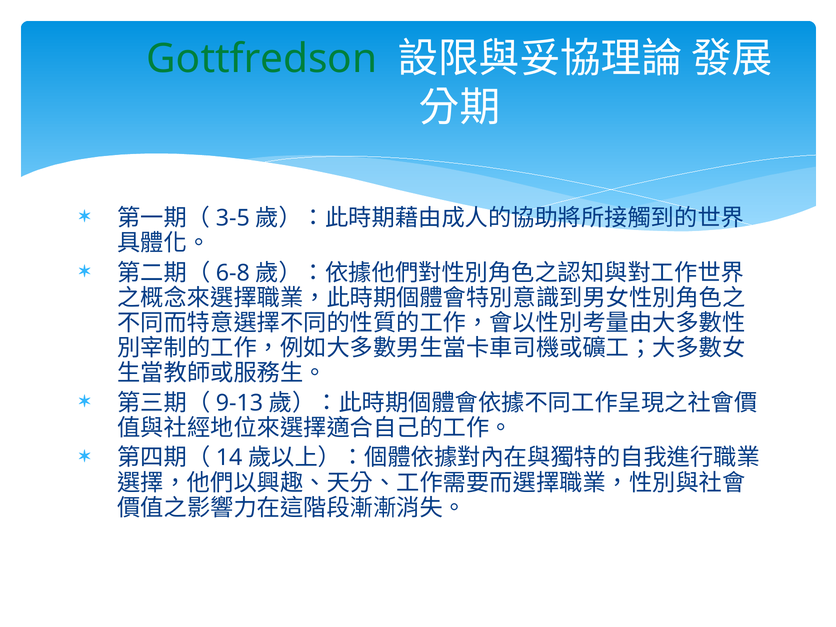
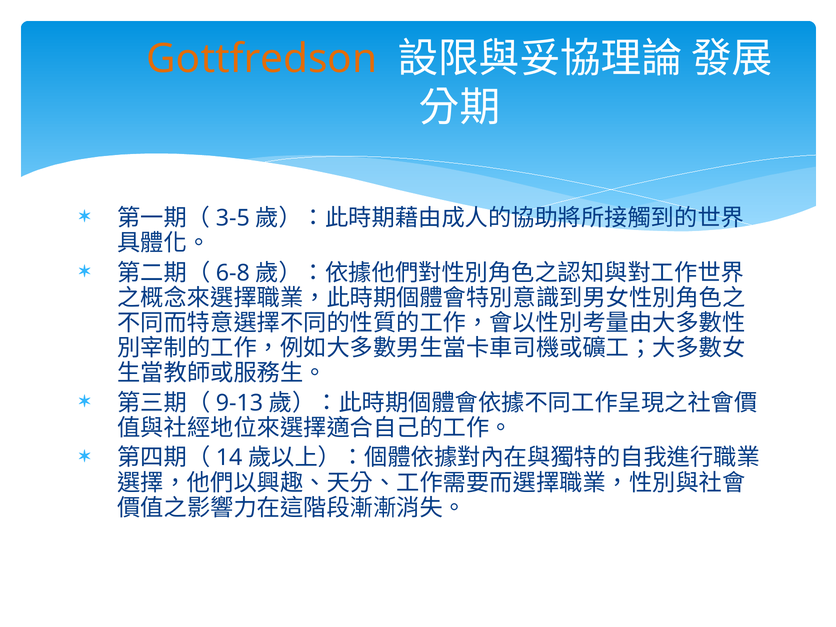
Gottfredson colour: green -> orange (262, 59)
